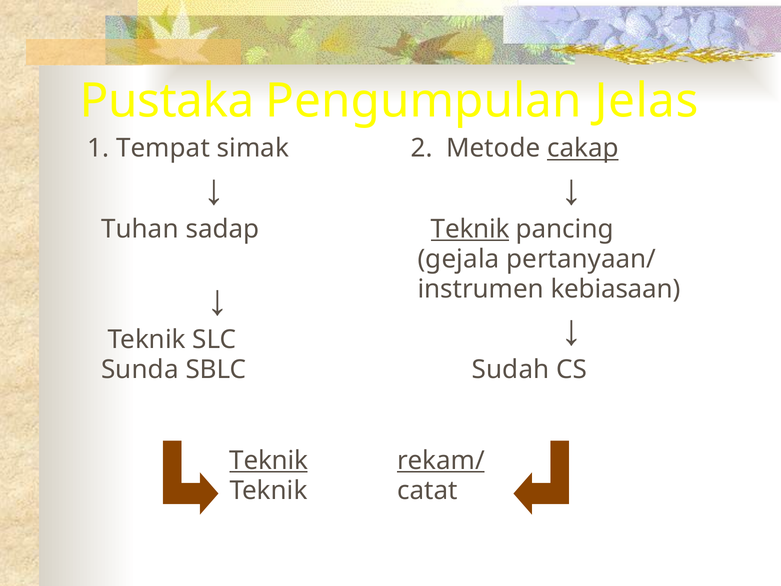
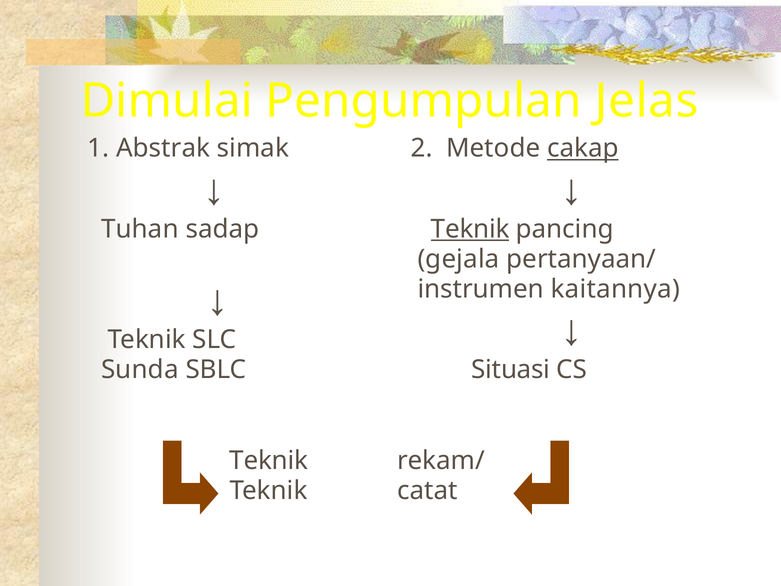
Pustaka: Pustaka -> Dimulai (167, 101)
Tempat: Tempat -> Abstrak (163, 148)
kebiasaan: kebiasaan -> kaitannya (615, 289)
Sudah: Sudah -> Situasi (511, 370)
Teknik underline: present -> none (269, 460)
rekam/ underline: present -> none (441, 460)
